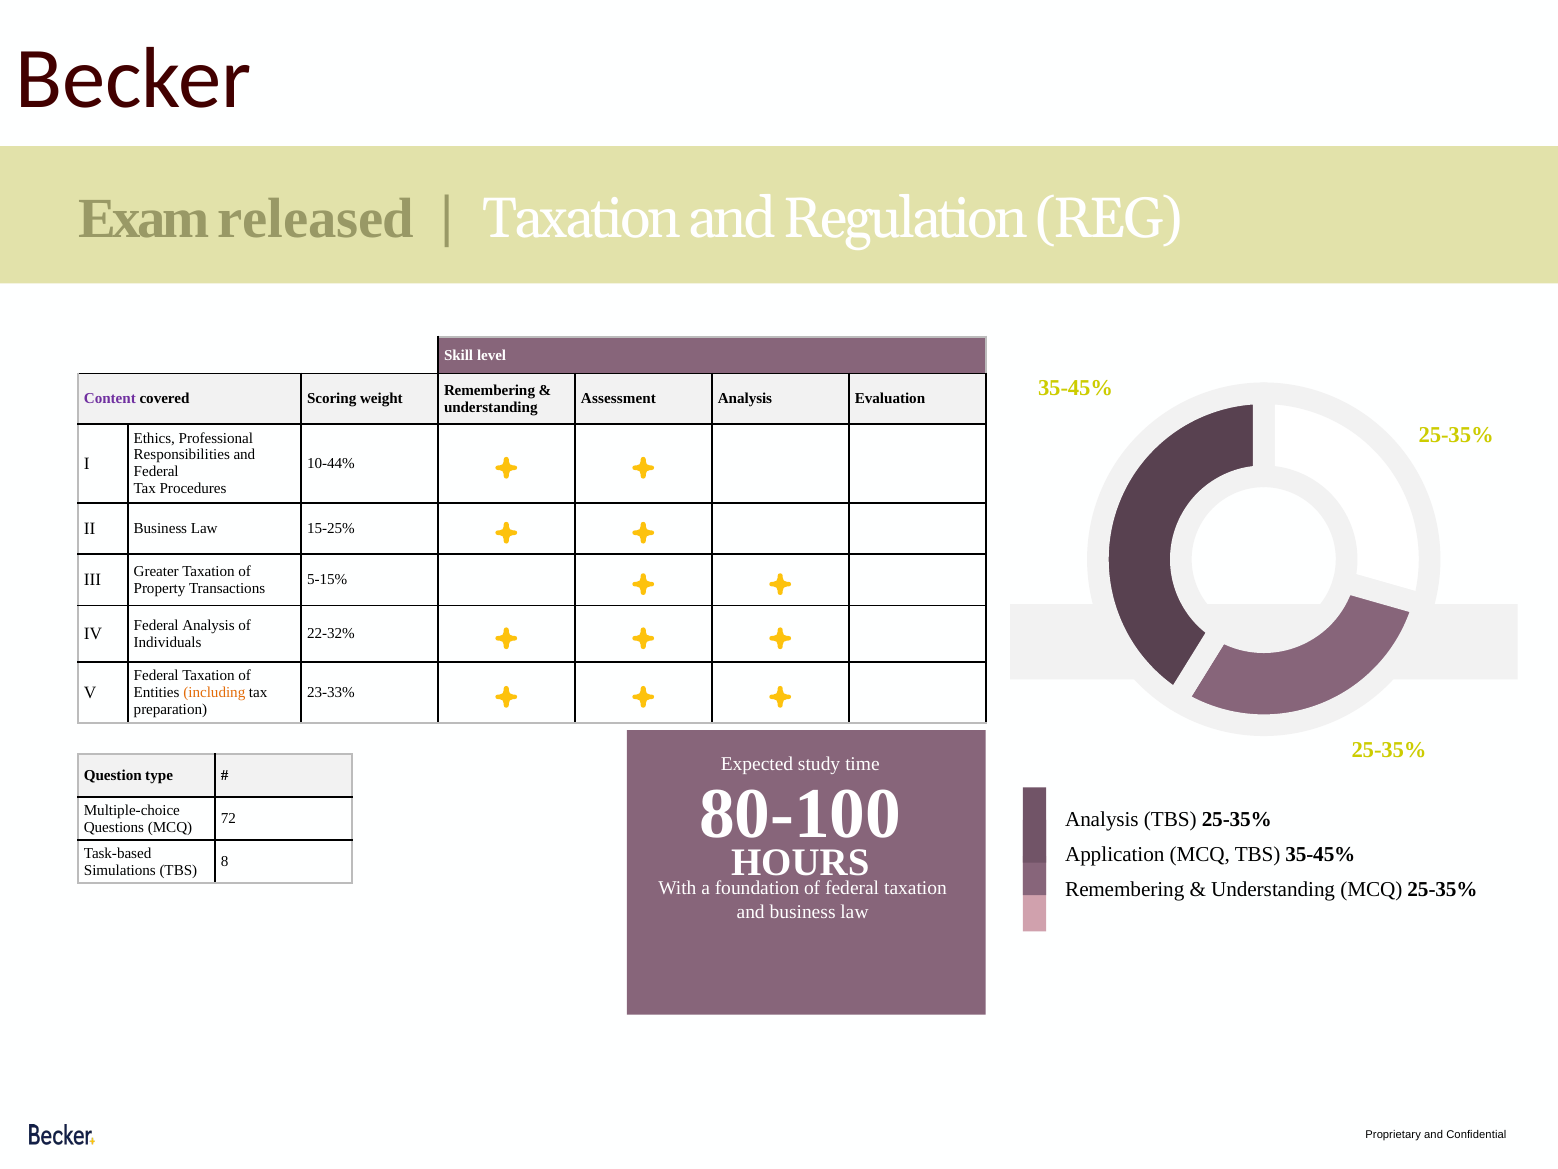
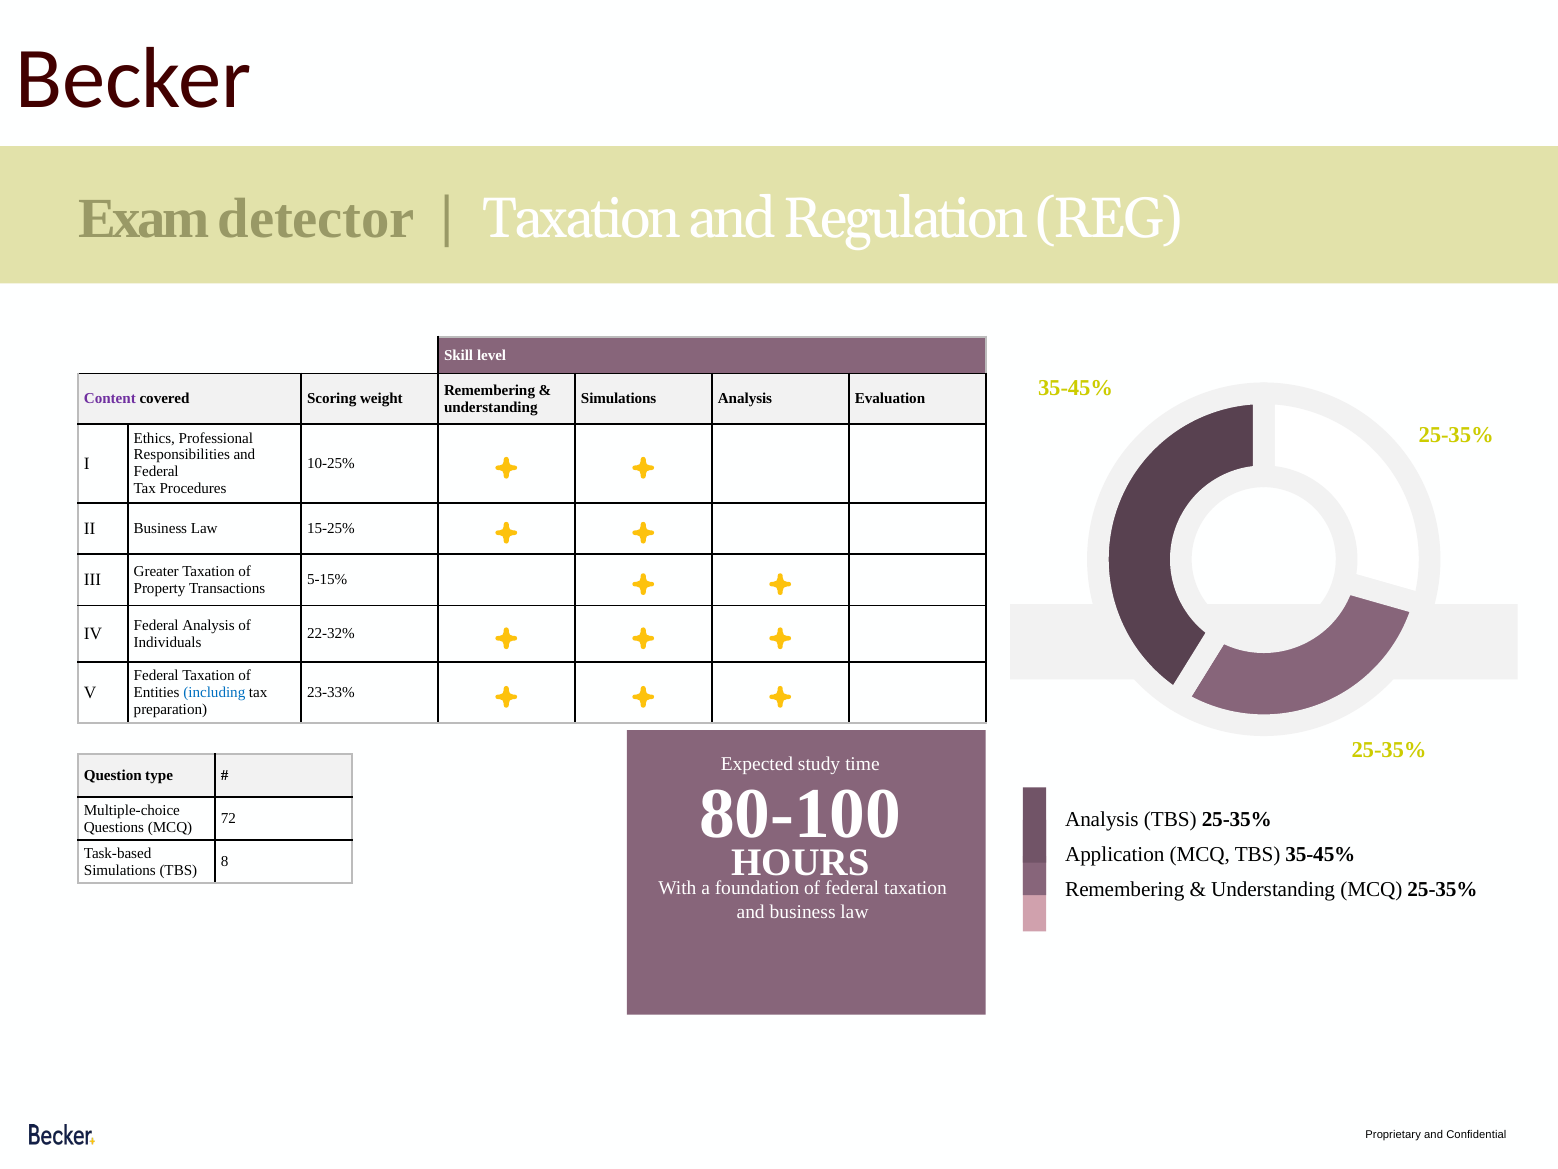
released: released -> detector (316, 219)
Assessment: Assessment -> Simulations (619, 399)
10-44%: 10-44% -> 10-25% (331, 463)
including colour: orange -> blue (214, 692)
